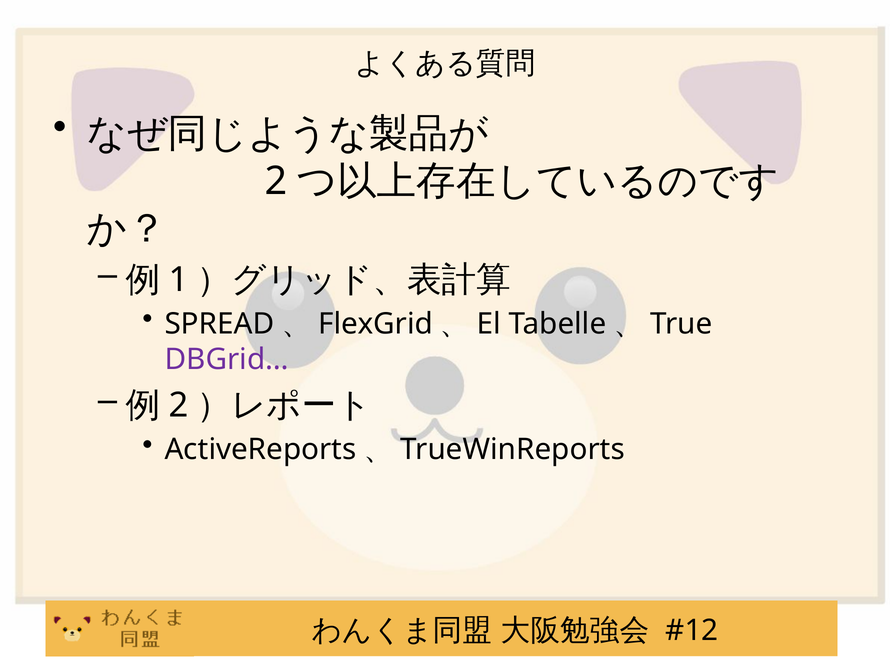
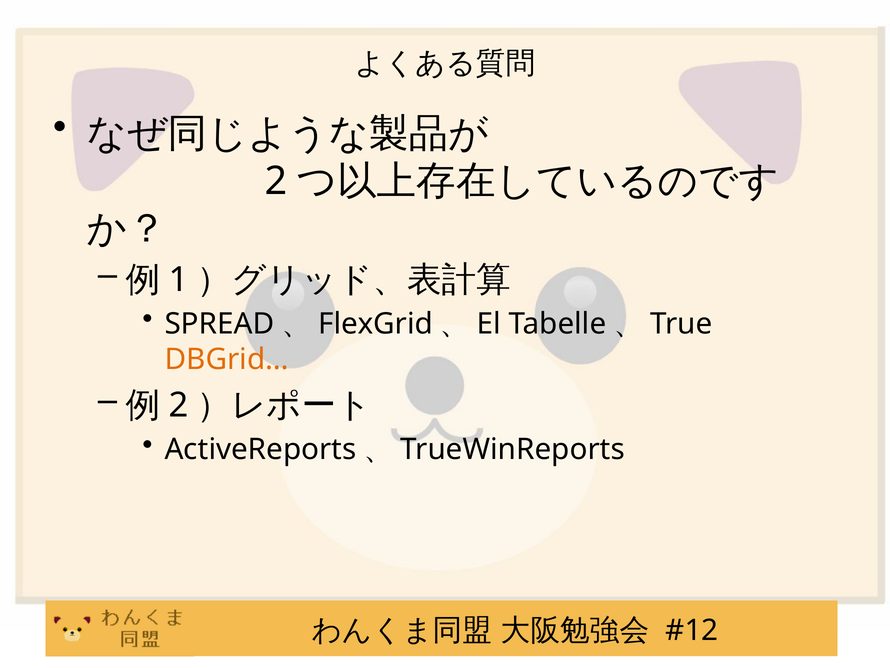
DBGrid… colour: purple -> orange (227, 359)
